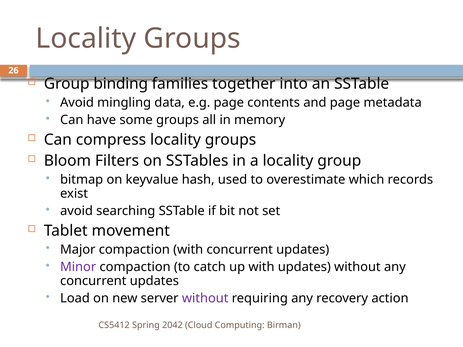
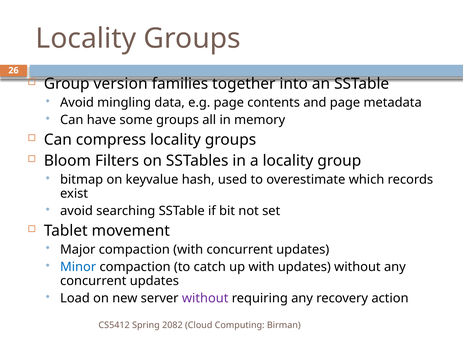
binding: binding -> version (121, 84)
Minor colour: purple -> blue (78, 267)
2042: 2042 -> 2082 (172, 326)
